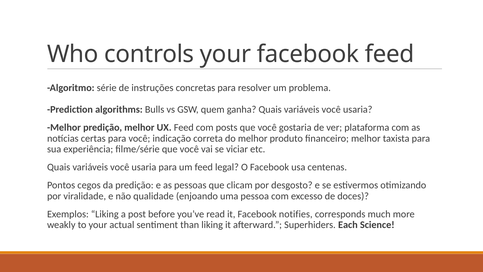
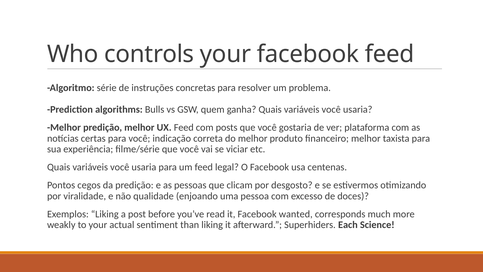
notifies: notifies -> wanted (296, 214)
